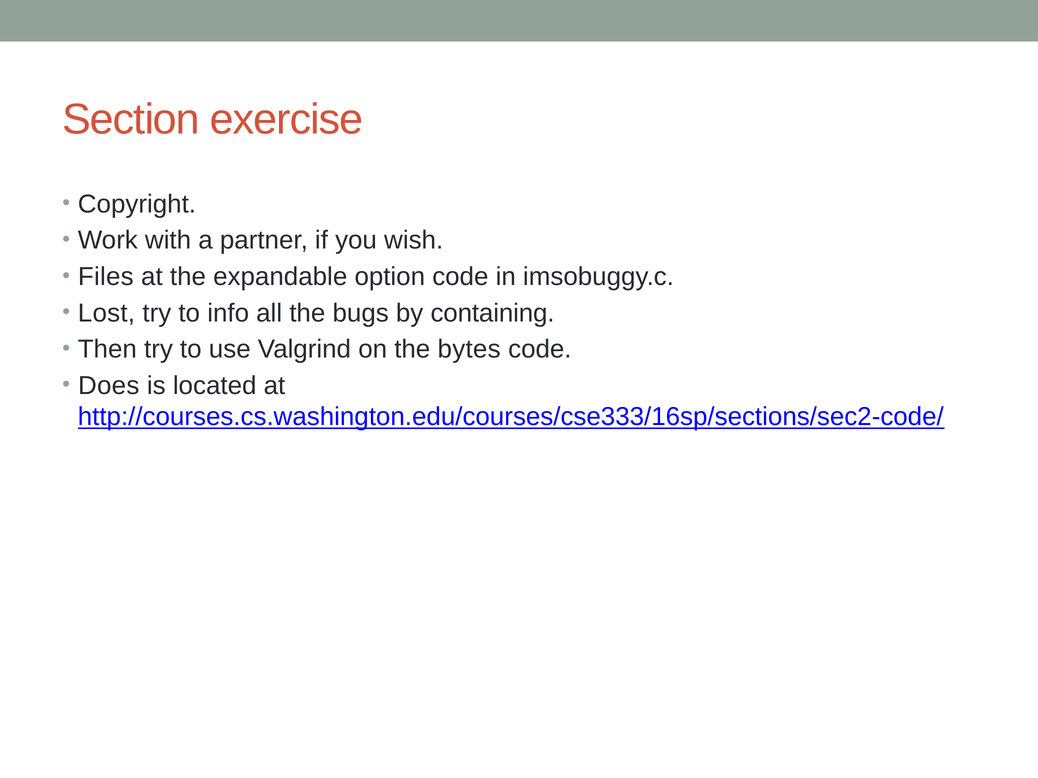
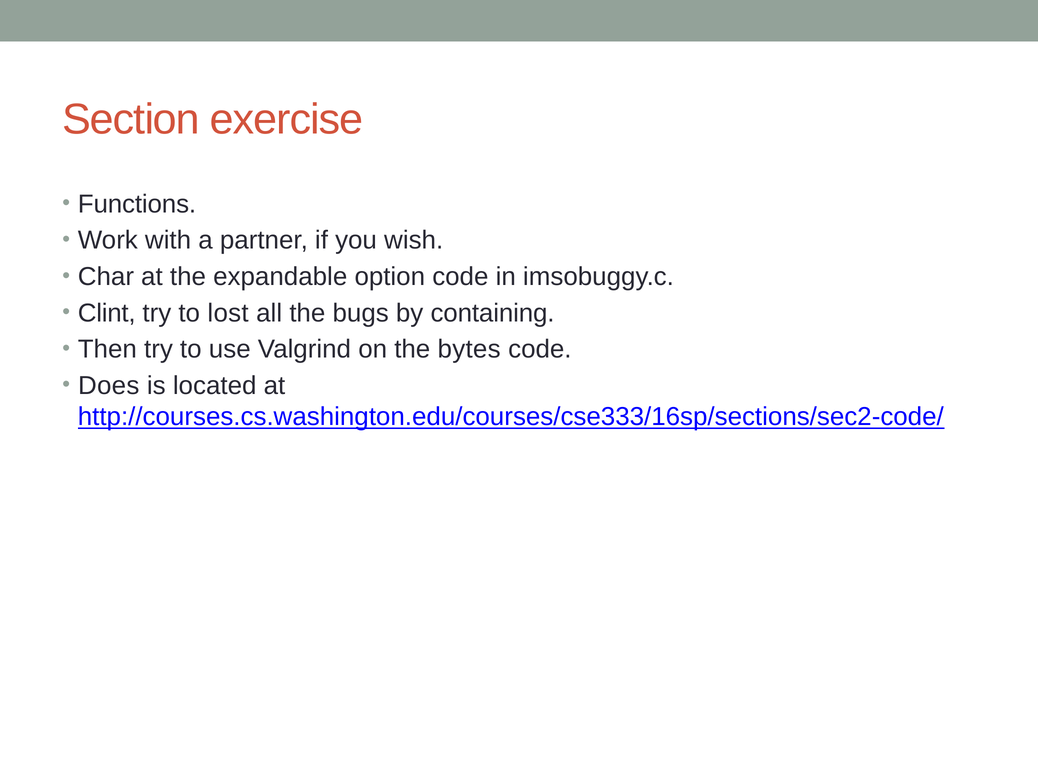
Copyright: Copyright -> Functions (137, 204)
Files: Files -> Char (106, 277)
Lost: Lost -> Clint (107, 313)
info: info -> lost (228, 313)
